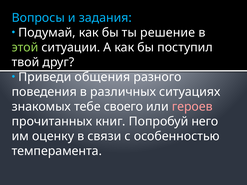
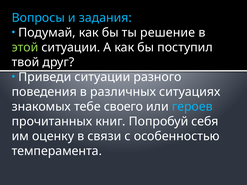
Приведи общения: общения -> ситуации (102, 77)
героев colour: pink -> light blue (192, 107)
него: него -> себя (205, 122)
